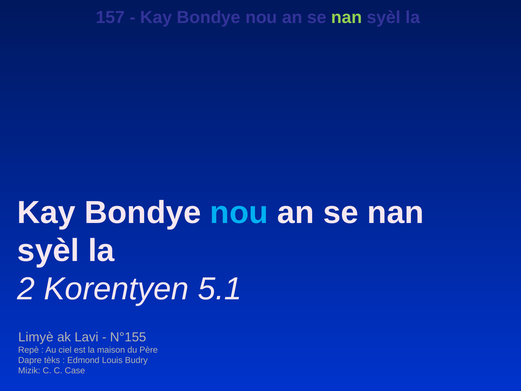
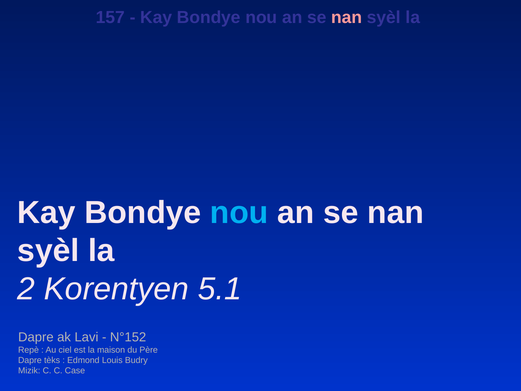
nan colour: light green -> pink (347, 18)
Limyè: Limyè -> Dapre (36, 337)
N°155: N°155 -> N°152 (128, 337)
